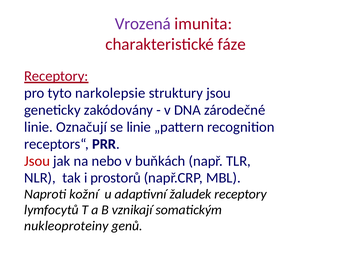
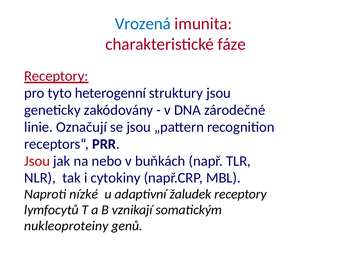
Vrozená colour: purple -> blue (143, 24)
narkolepsie: narkolepsie -> heterogenní (110, 93)
se linie: linie -> jsou (139, 127)
prostorů: prostorů -> cytokiny (116, 178)
kožní: kožní -> nízké (84, 194)
